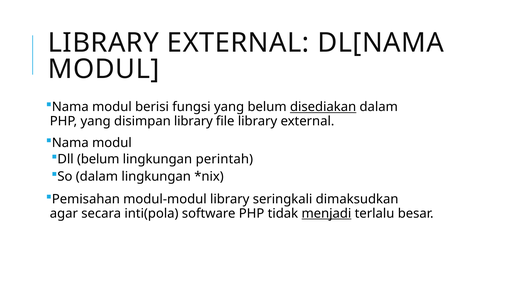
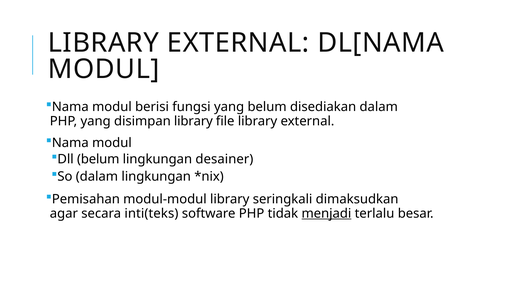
disediakan underline: present -> none (323, 107)
perintah: perintah -> desainer (224, 159)
inti(pola: inti(pola -> inti(teks (151, 214)
